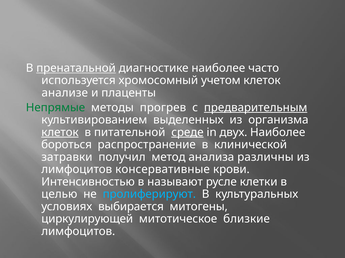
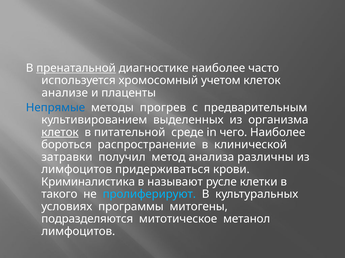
Непрямые colour: green -> blue (55, 108)
предварительным underline: present -> none (256, 108)
среде underline: present -> none (187, 133)
двух: двух -> чего (233, 133)
консервативные: консервативные -> придерживаться (163, 170)
Интенсивностью: Интенсивностью -> Криминалистика (88, 182)
целью: целью -> такого (59, 195)
выбирается: выбирается -> программы (131, 207)
циркулирующей: циркулирующей -> подразделяются (87, 220)
близкие: близкие -> метанол (247, 220)
